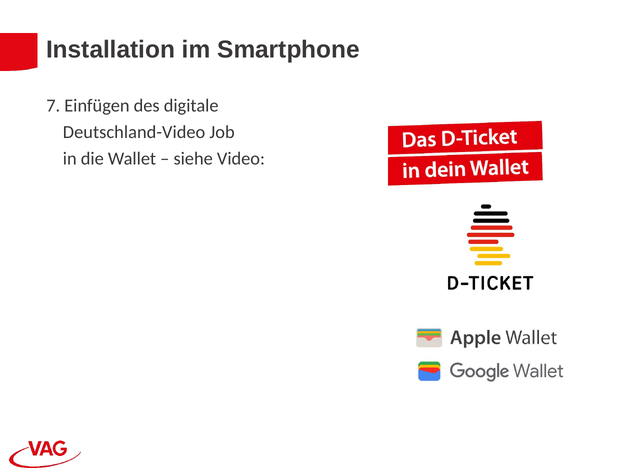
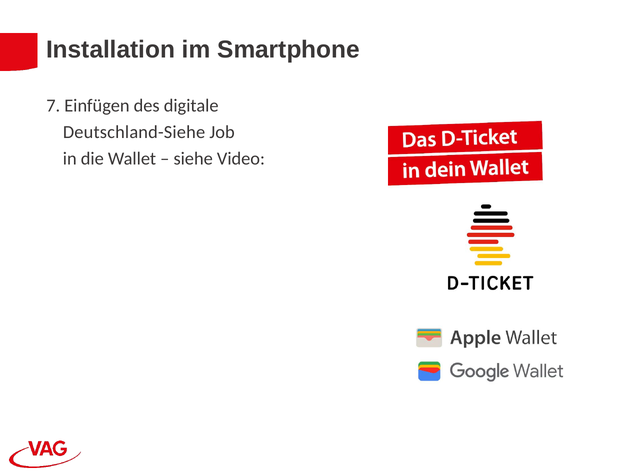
Deutschland-Video: Deutschland-Video -> Deutschland-Siehe (134, 132)
